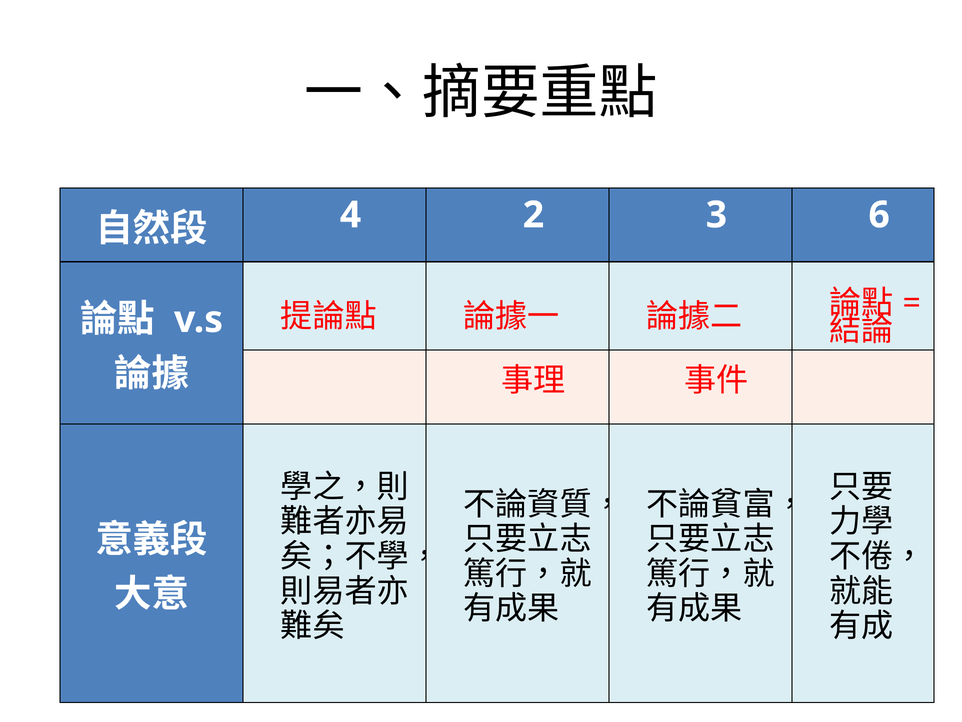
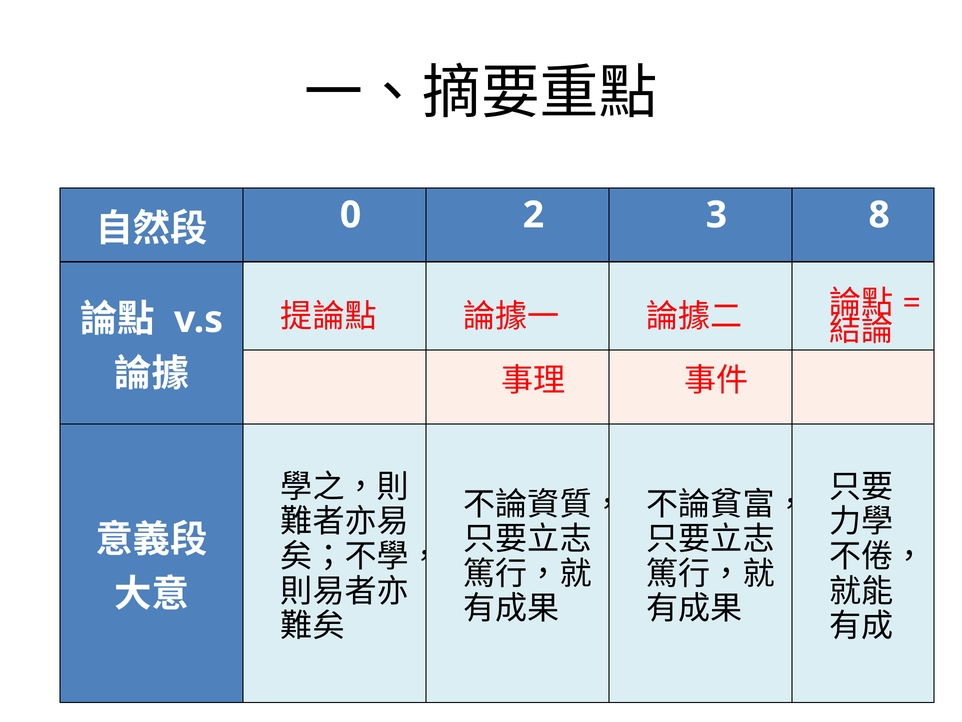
4: 4 -> 0 (351, 215)
6: 6 -> 8 (879, 215)
